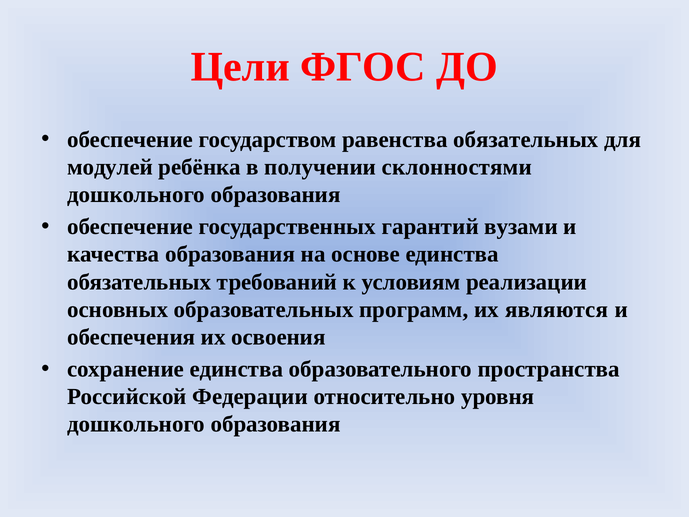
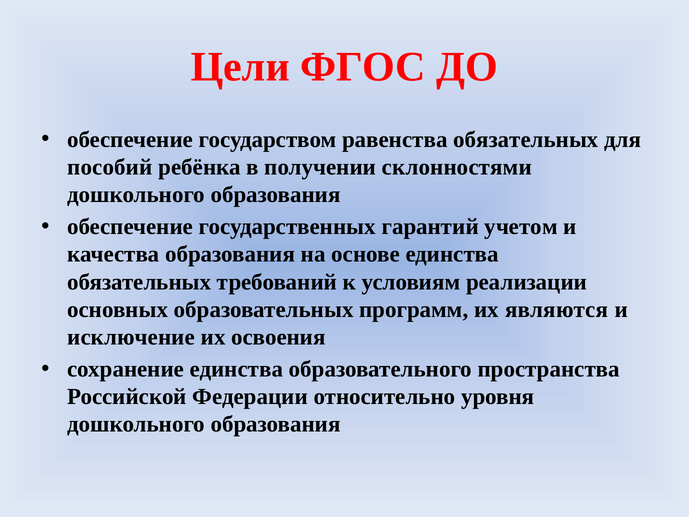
модулей: модулей -> пособий (110, 167)
вузами: вузами -> учетом (521, 227)
обеспечения: обеспечения -> исключение (131, 337)
